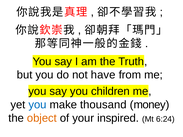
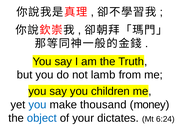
have: have -> lamb (103, 75)
object colour: orange -> blue (42, 118)
inspired: inspired -> dictates (118, 118)
